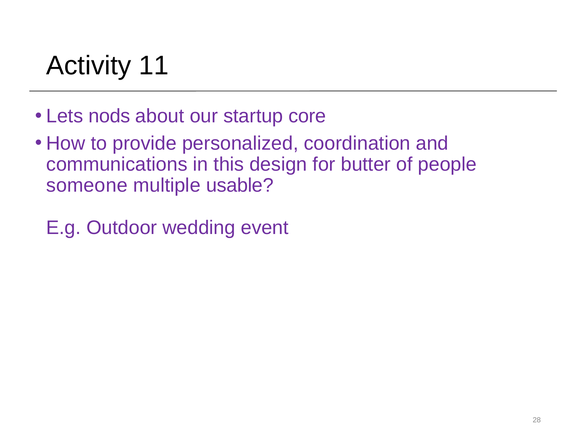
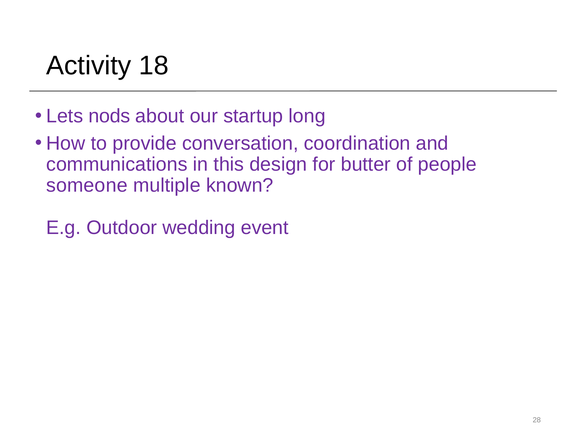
11: 11 -> 18 (154, 66)
core: core -> long (307, 116)
personalized: personalized -> conversation (240, 143)
usable: usable -> known (240, 186)
